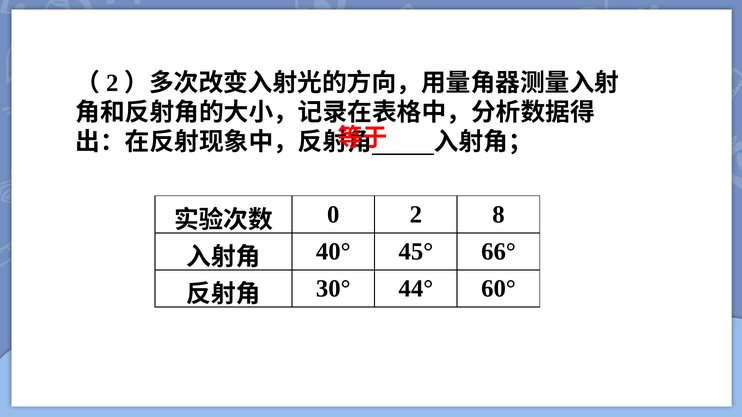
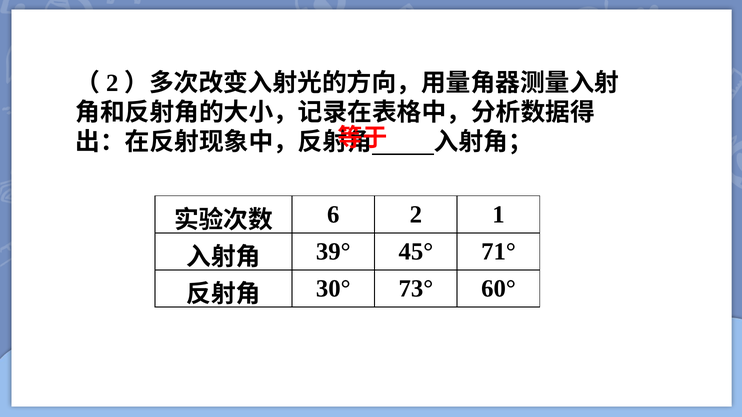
0: 0 -> 6 (333, 215)
8: 8 -> 1 (498, 215)
40°: 40° -> 39° (333, 252)
66°: 66° -> 71° (499, 252)
44°: 44° -> 73° (416, 289)
